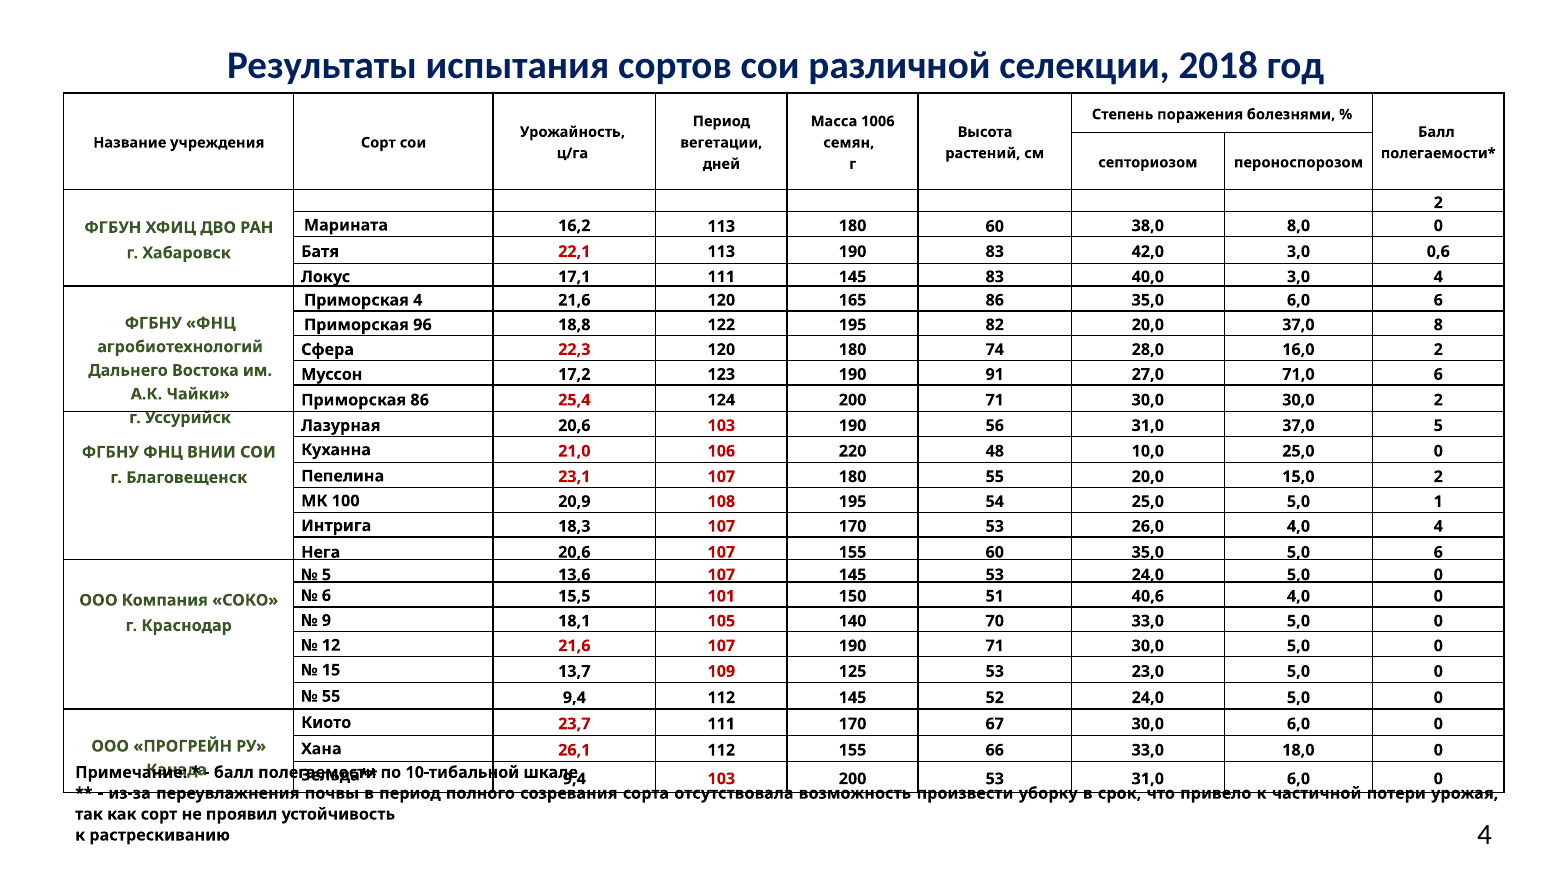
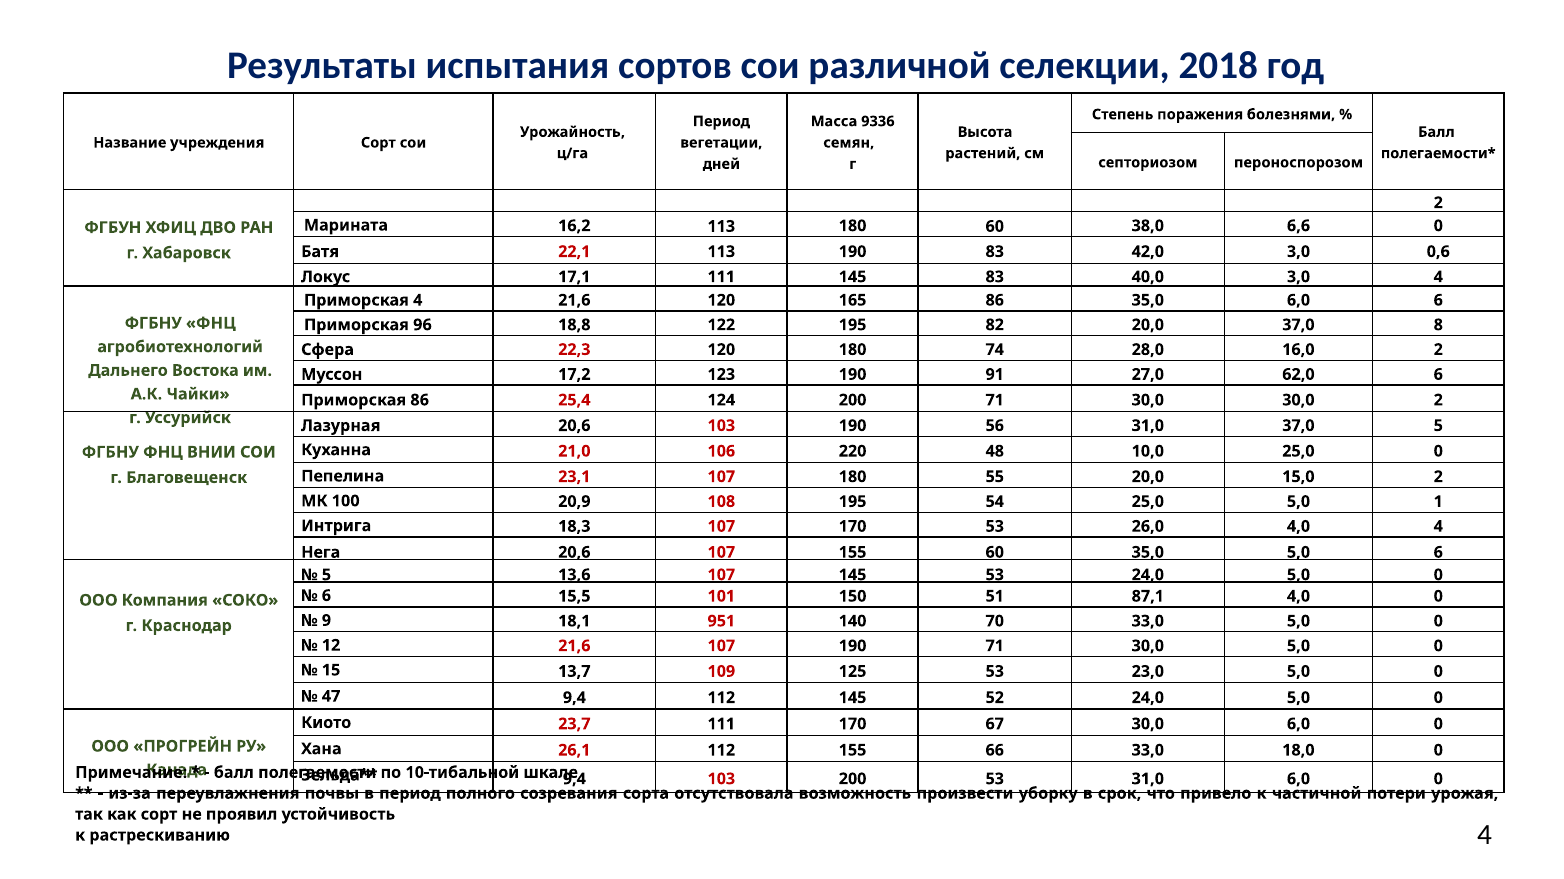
1006: 1006 -> 9336 (878, 121)
8,0: 8,0 -> 6,6 (1299, 226)
71,0: 71,0 -> 62,0 (1298, 375)
40,6: 40,6 -> 87,1 (1148, 597)
105: 105 -> 951 (721, 622)
55: 55 -> 47 (331, 697)
